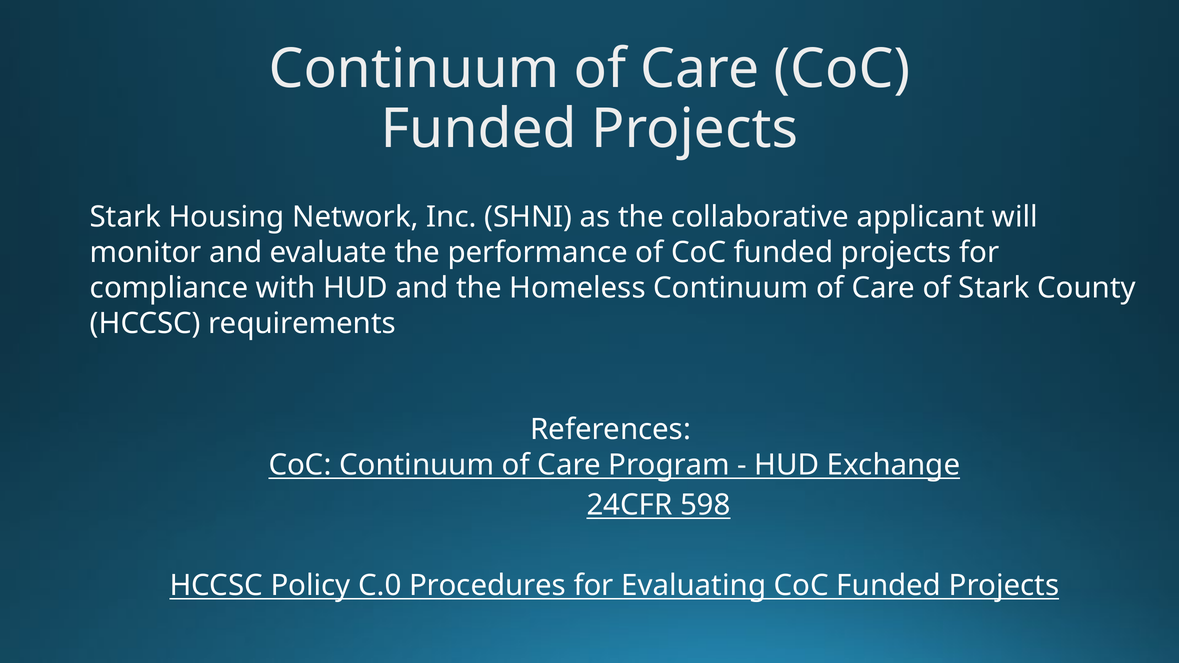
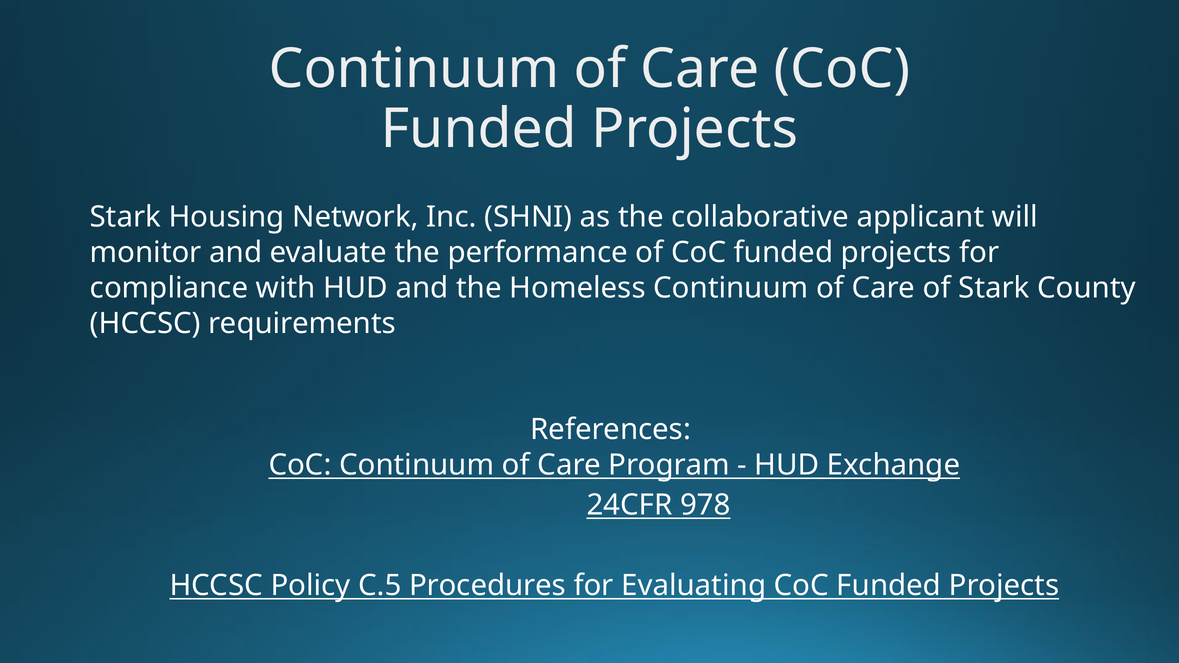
598: 598 -> 978 (705, 505)
C.0: C.0 -> C.5 (380, 586)
